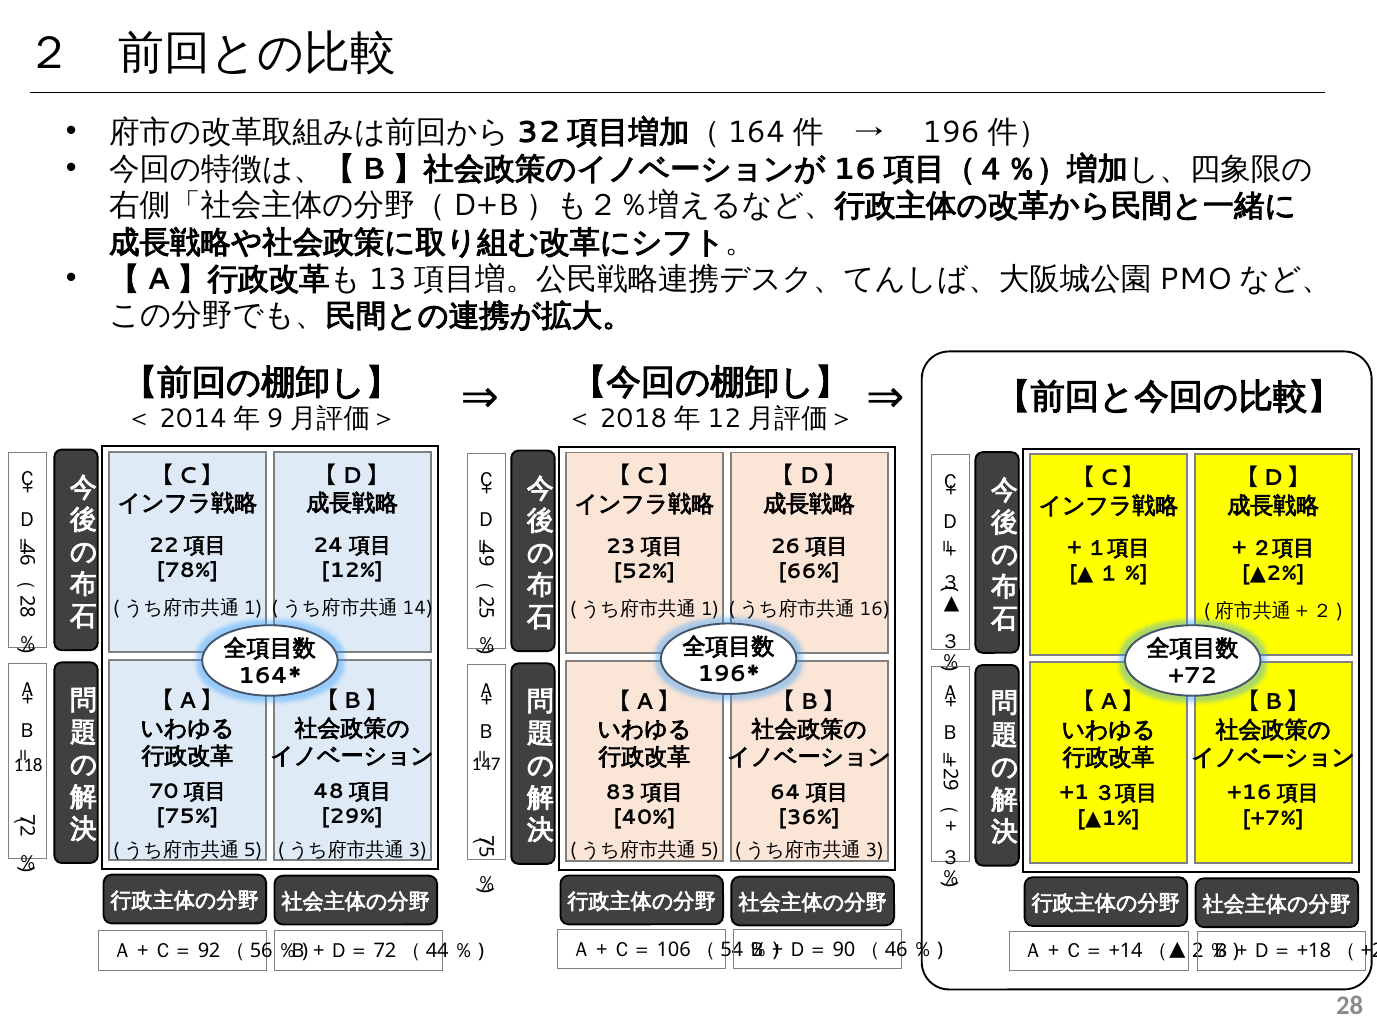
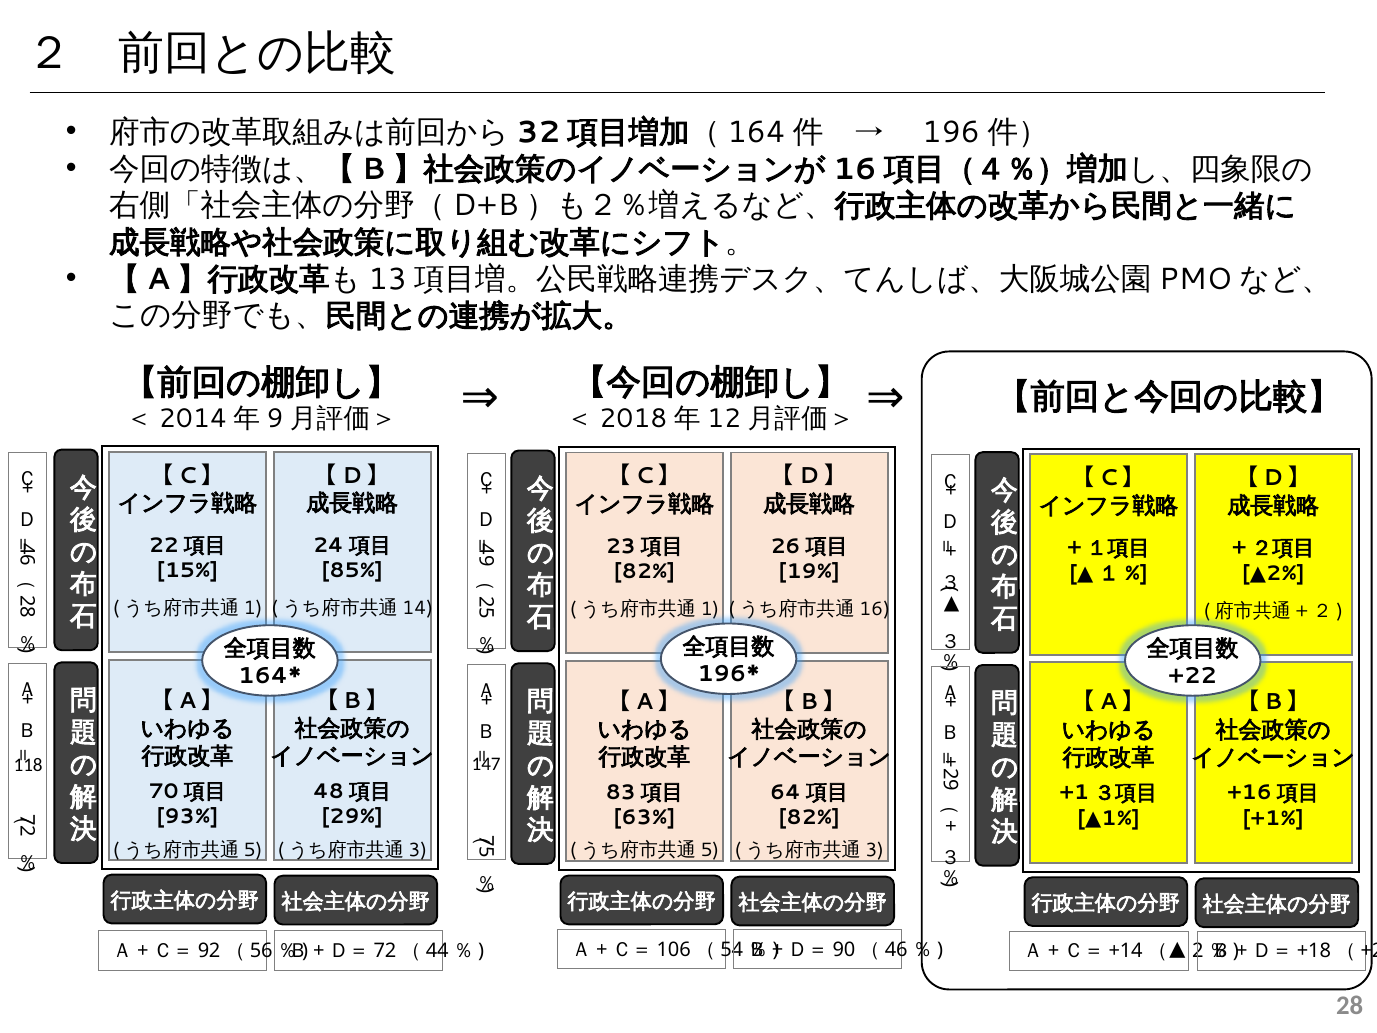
78%: 78% -> 15% (187, 570)
12%: 12% -> 85% (352, 570)
52%: 52% -> 82% (644, 571)
66%: 66% -> 19% (809, 571)
+72: +72 -> +22 (1193, 676)
75%: 75% -> 93% (187, 816)
40%: 40% -> 63% (644, 817)
36%: 36% -> 82% (809, 817)
+7%: +7% -> +1% (1273, 818)
